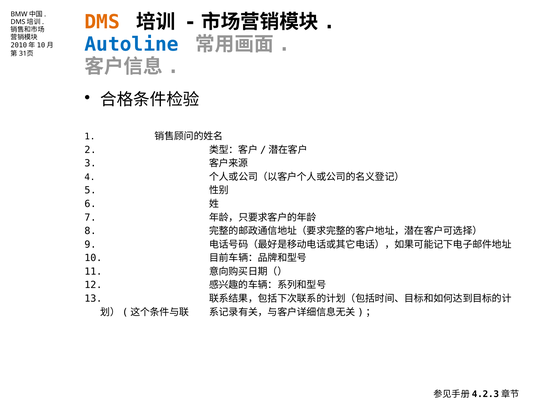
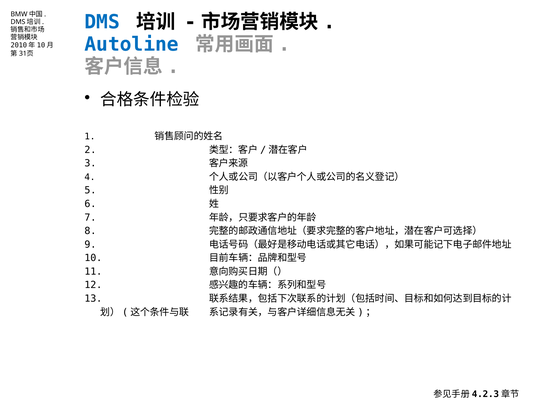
DMS colour: orange -> blue (102, 22)
